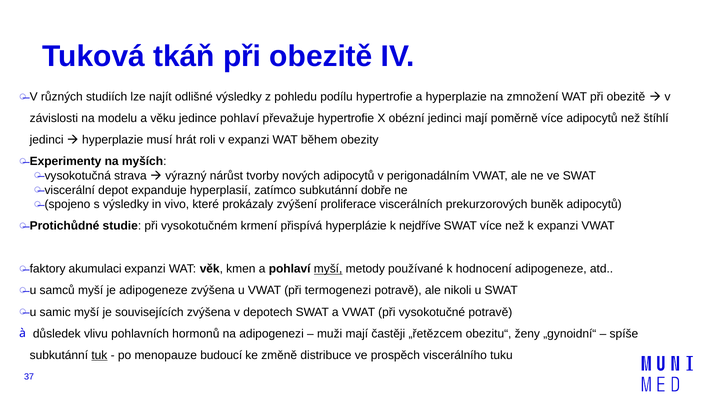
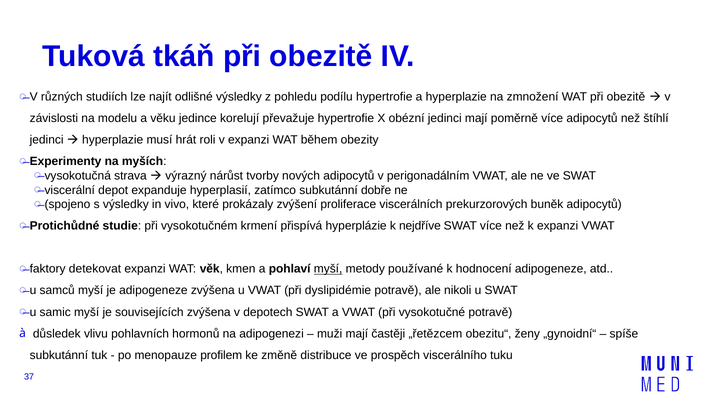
jedince pohlaví: pohlaví -> korelují (240, 118)
akumulaci: akumulaci -> detekovat (95, 269)
termogenezi: termogenezi -> dyslipidémie (338, 291)
tuk underline: present -> none (99, 355)
budoucí: budoucí -> profilem (221, 355)
